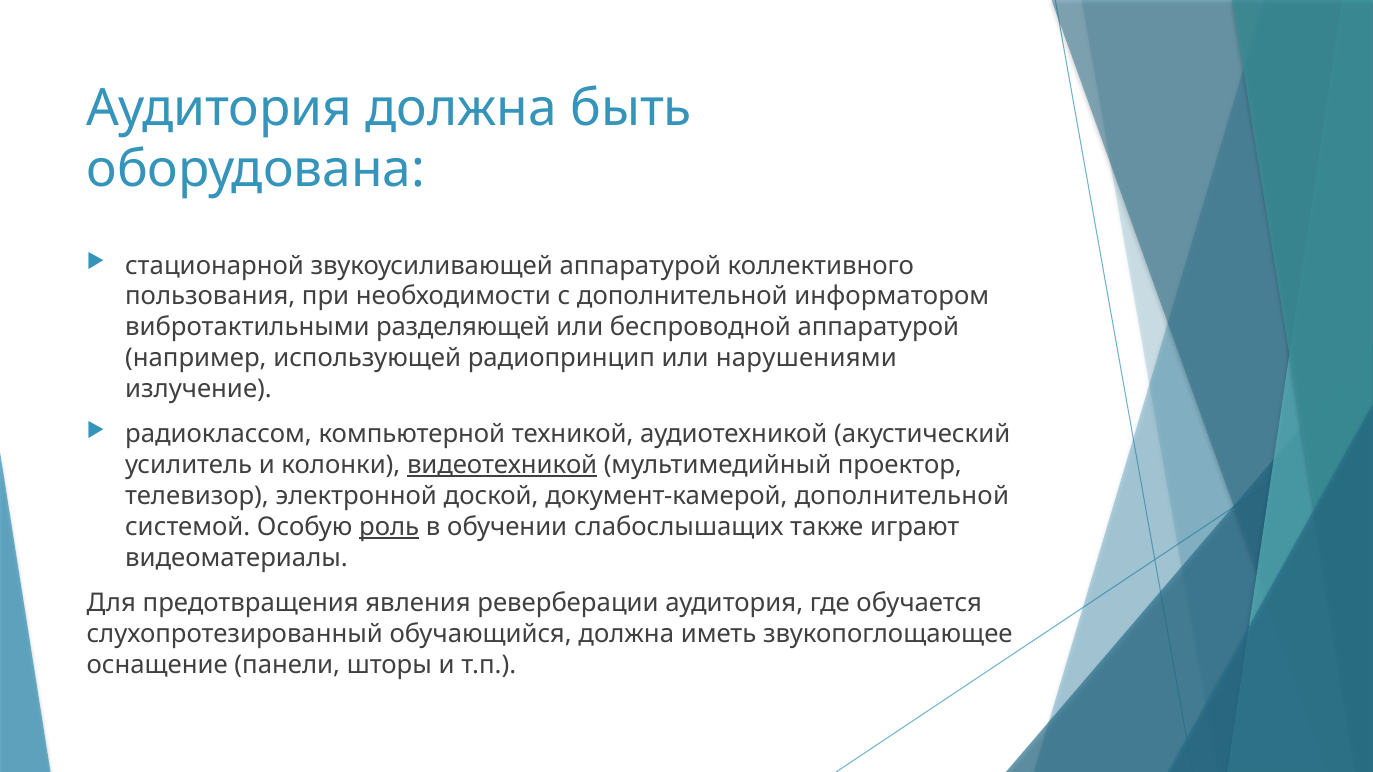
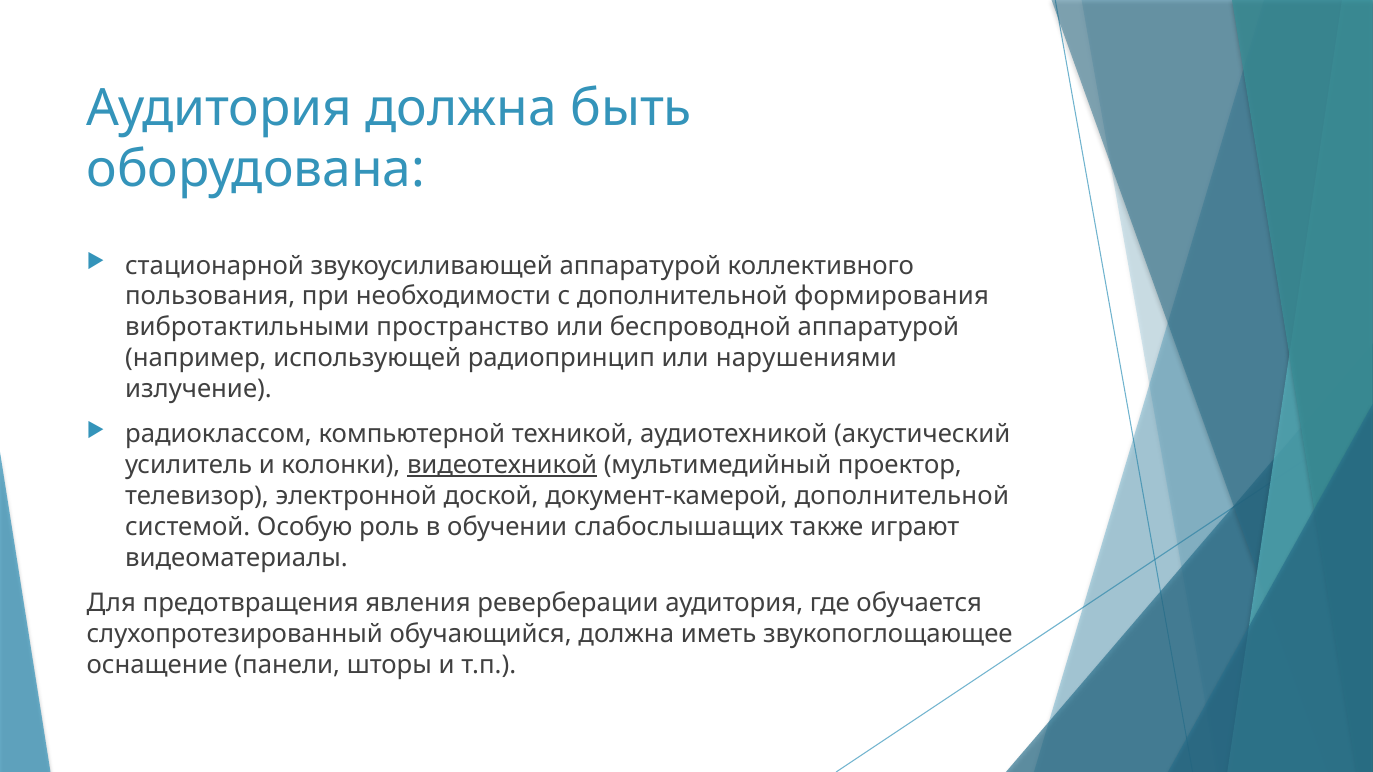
информатором: информатором -> формирования (892, 297)
разделяющей: разделяющей -> пространство (463, 328)
роль underline: present -> none (389, 527)
